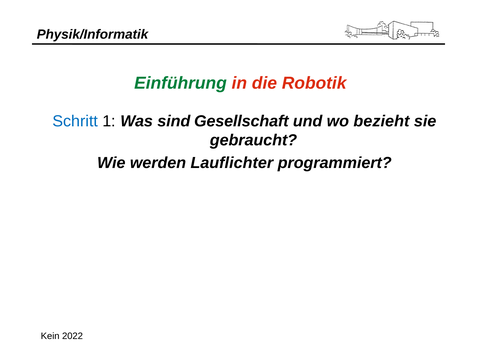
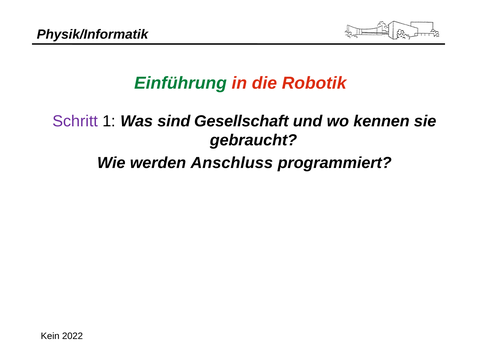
Schritt colour: blue -> purple (75, 121)
bezieht: bezieht -> kennen (382, 121)
Lauflichter: Lauflichter -> Anschluss (232, 163)
